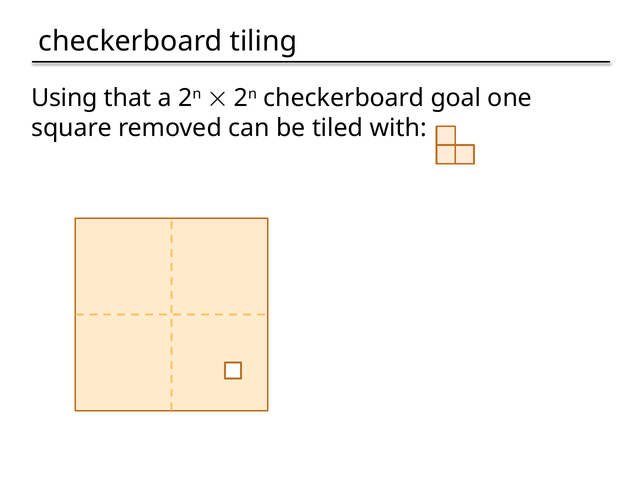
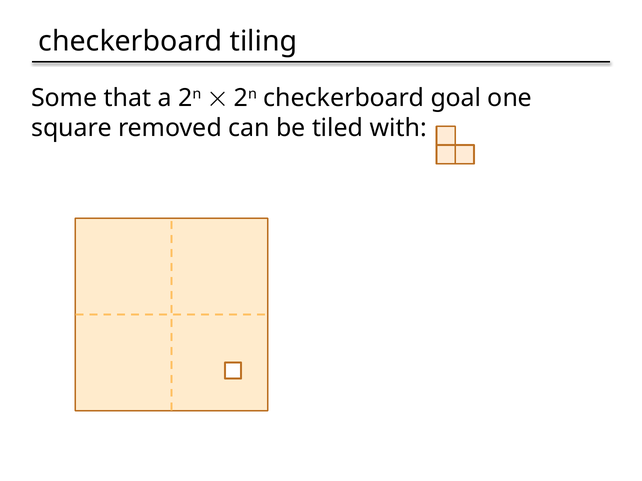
Using: Using -> Some (64, 98)
